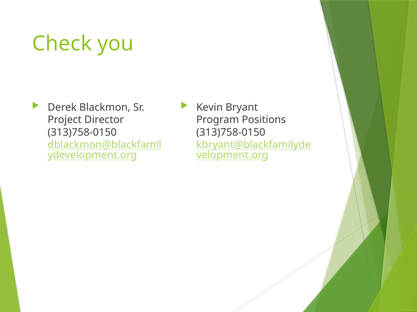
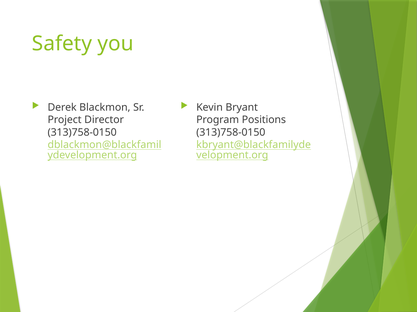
Check: Check -> Safety (62, 44)
